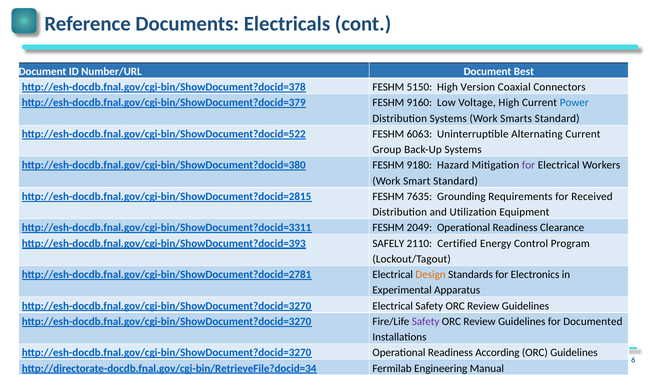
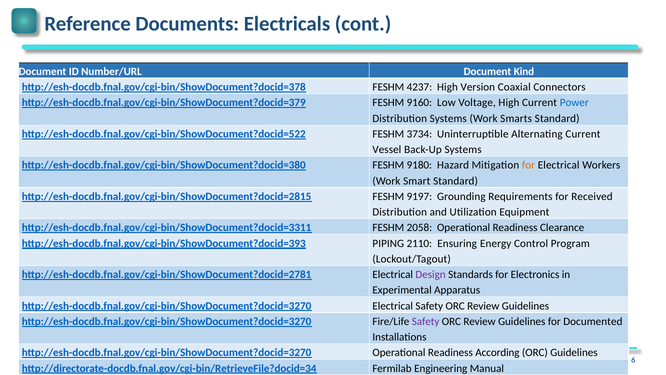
Best: Best -> Kind (524, 71)
5150: 5150 -> 4237 (419, 87)
6063: 6063 -> 3734 (419, 134)
Group: Group -> Vessel (387, 149)
for colour: purple -> orange (528, 165)
7635: 7635 -> 9197 (419, 196)
2049: 2049 -> 2058 (419, 228)
SAFELY: SAFELY -> PIPING (388, 243)
Certified: Certified -> Ensuring (457, 243)
Design colour: orange -> purple (431, 274)
